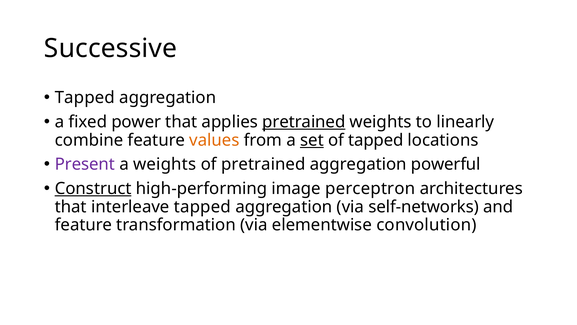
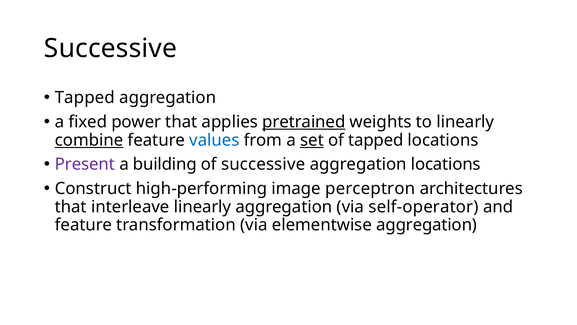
combine underline: none -> present (89, 140)
values colour: orange -> blue (214, 140)
a weights: weights -> building (165, 164)
of pretrained: pretrained -> successive (263, 164)
aggregation powerful: powerful -> locations (446, 164)
Construct underline: present -> none (93, 188)
interleave tapped: tapped -> linearly (202, 206)
self-networks: self-networks -> self-operator (424, 206)
elementwise convolution: convolution -> aggregation (427, 225)
